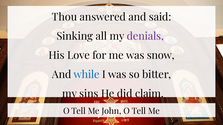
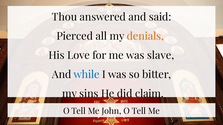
Sinking: Sinking -> Pierced (75, 36)
denials colour: purple -> orange (145, 36)
snow: snow -> slave (161, 56)
